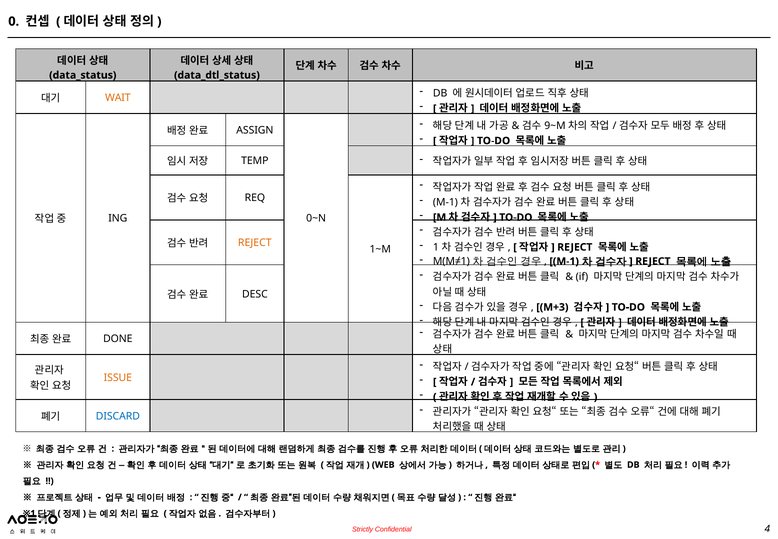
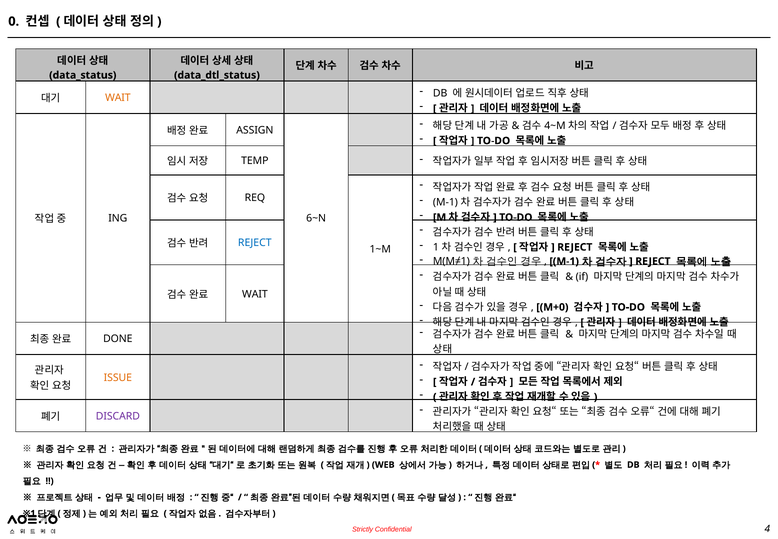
9~M: 9~M -> 4~M (555, 126)
0~N: 0~N -> 6~N (316, 218)
REJECT colour: orange -> blue (255, 243)
DESC: DESC -> WAIT (255, 294)
M+3: M+3 -> M+0 (552, 307)
DISCARD colour: blue -> purple (118, 416)
